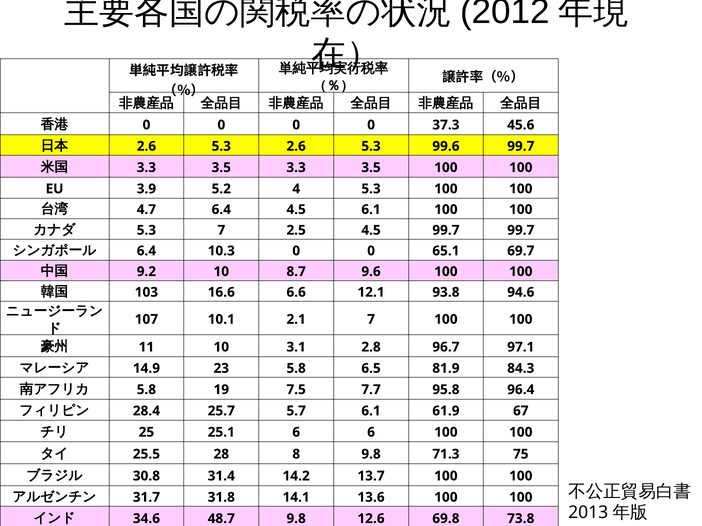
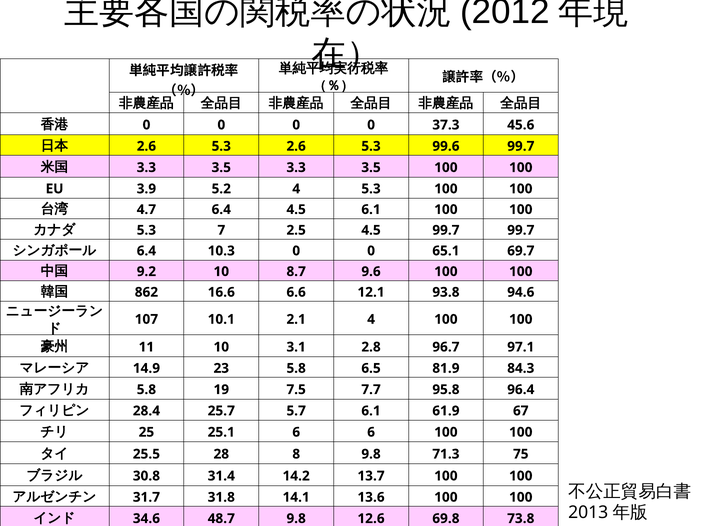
103: 103 -> 862 (146, 292)
2.1 7: 7 -> 4 (371, 320)
